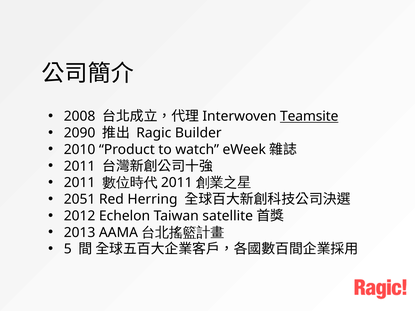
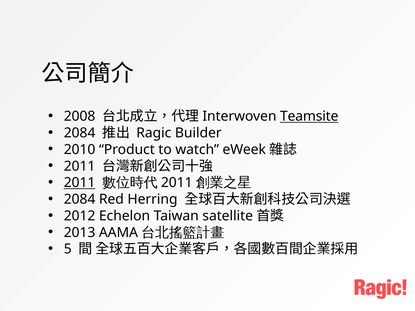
2090: 2090 -> 2084 (80, 133)
2011 underline: none -> present (80, 183)
2051: 2051 -> 2084 (80, 199)
